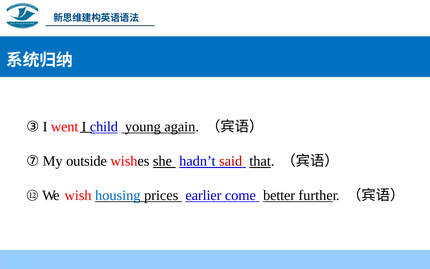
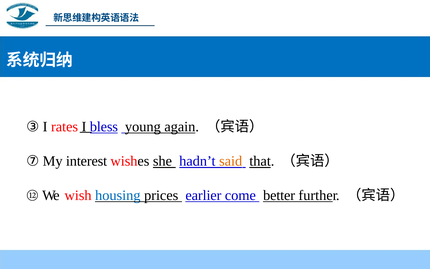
went: went -> rates (65, 127)
child: child -> bless (104, 127)
outside: outside -> interest (87, 161)
said colour: red -> orange (231, 161)
